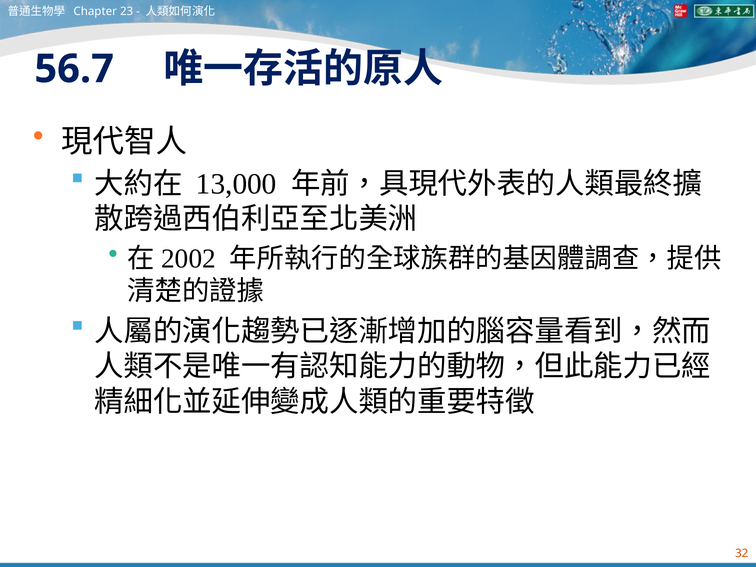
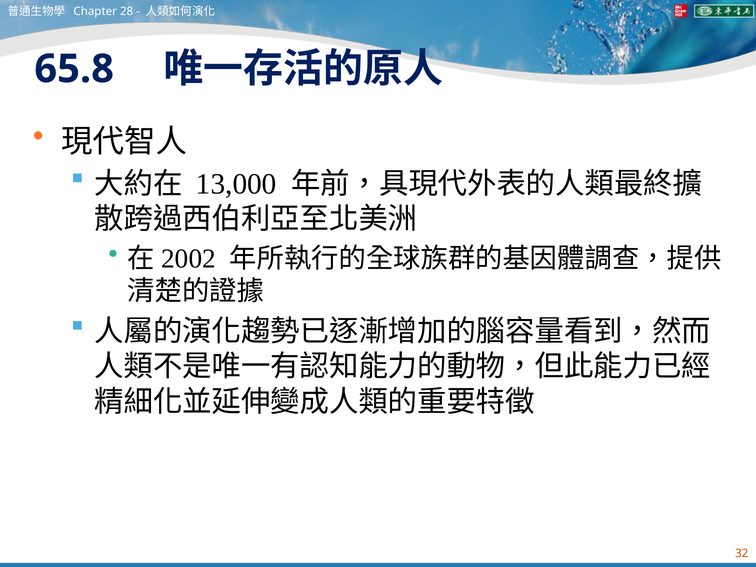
23: 23 -> 28 (127, 12)
56.7: 56.7 -> 65.8 (74, 69)
